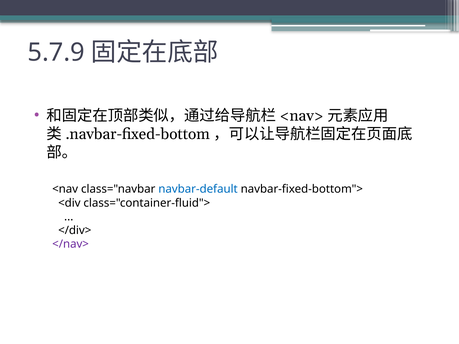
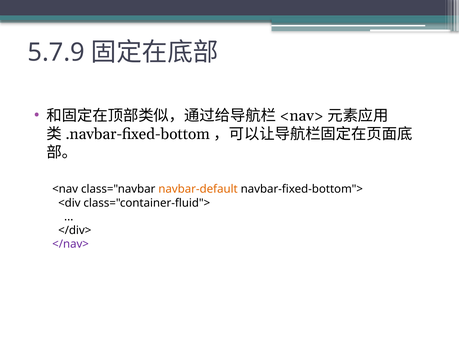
navbar-default colour: blue -> orange (198, 189)
